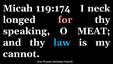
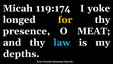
neck: neck -> yoke (99, 8)
for colour: pink -> yellow (65, 20)
speaking: speaking -> presence (26, 31)
cannot: cannot -> depths (21, 54)
